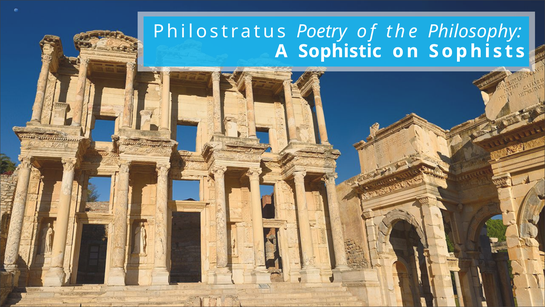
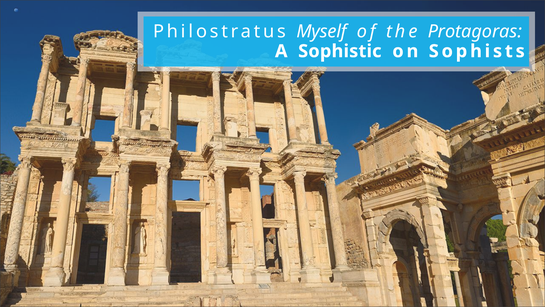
Poetry: Poetry -> Myself (322, 32)
Philosophy: Philosophy -> Protagoras (475, 32)
